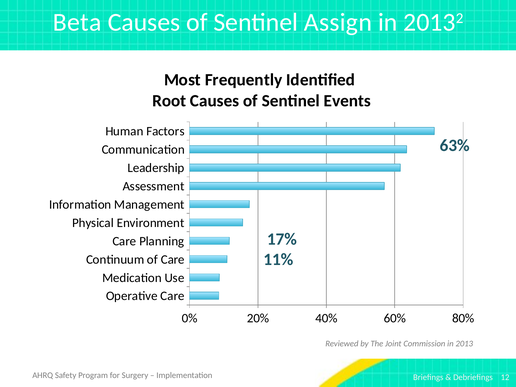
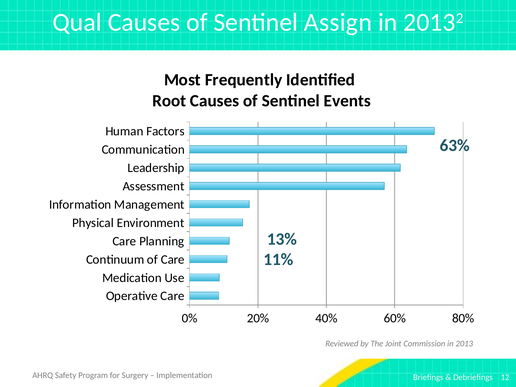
Beta: Beta -> Qual (77, 22)
17%: 17% -> 13% (282, 239)
